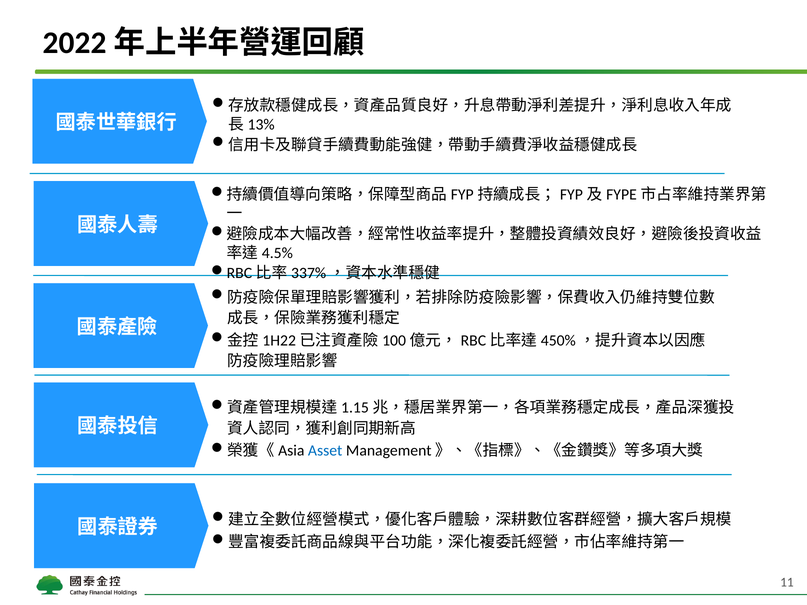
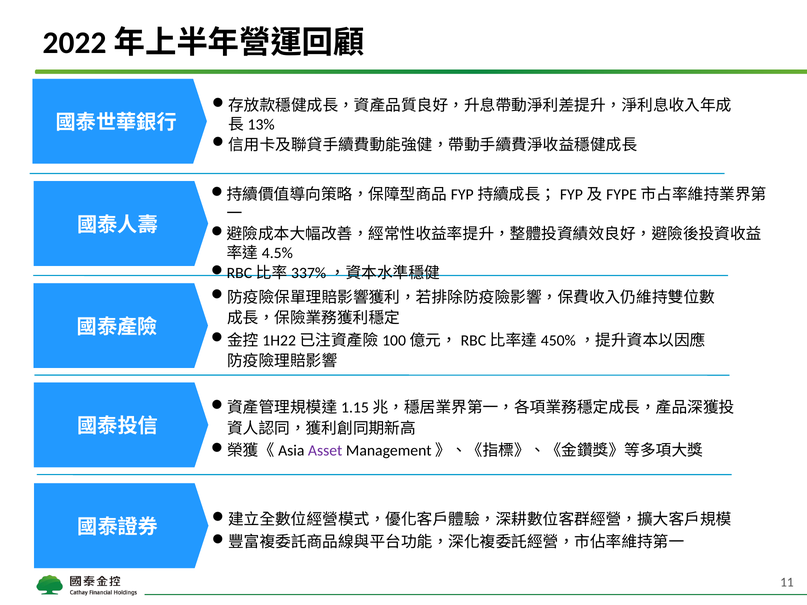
Asset colour: blue -> purple (325, 451)
